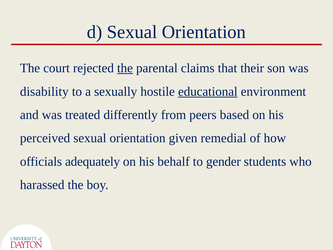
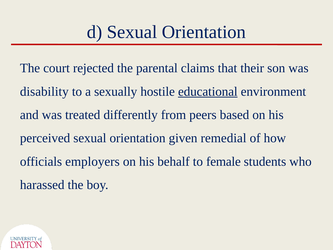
the underline: present -> none (125, 68)
adequately: adequately -> employers (92, 161)
gender: gender -> female (223, 161)
